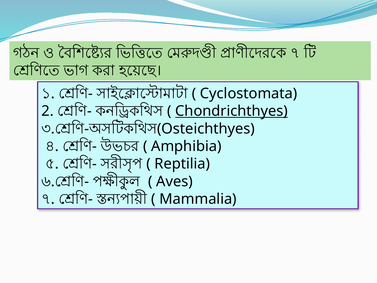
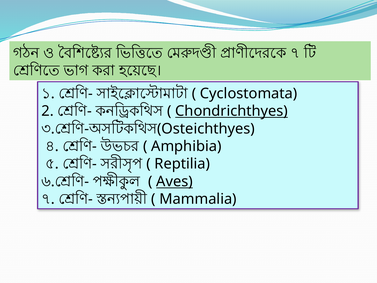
Aves underline: none -> present (174, 181)
